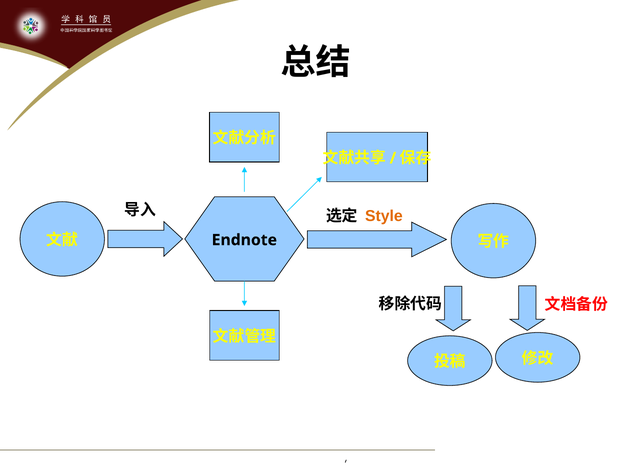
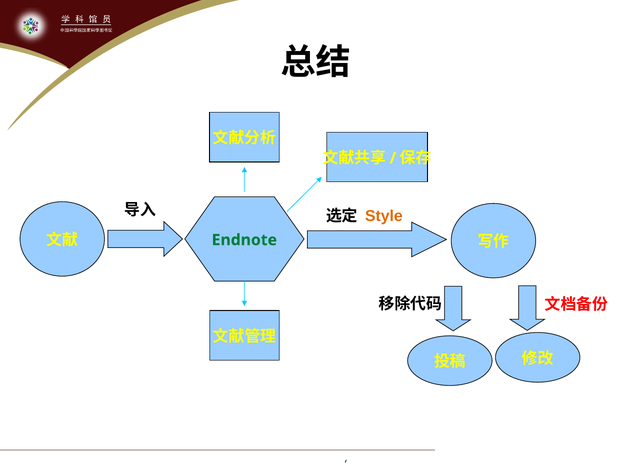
Endnote colour: black -> green (244, 240)
